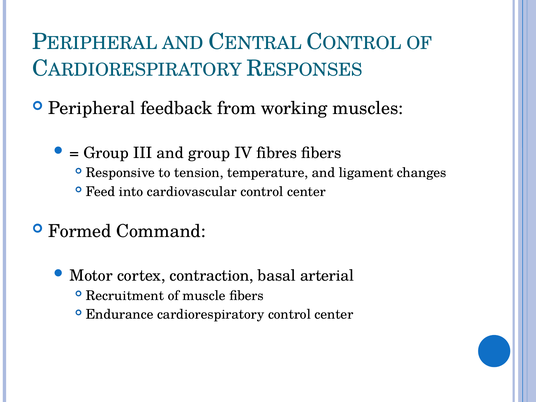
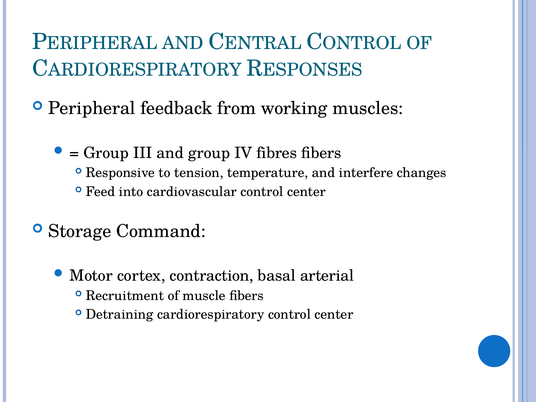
ligament: ligament -> interfere (366, 173)
Formed: Formed -> Storage (80, 231)
Endurance: Endurance -> Detraining (120, 314)
